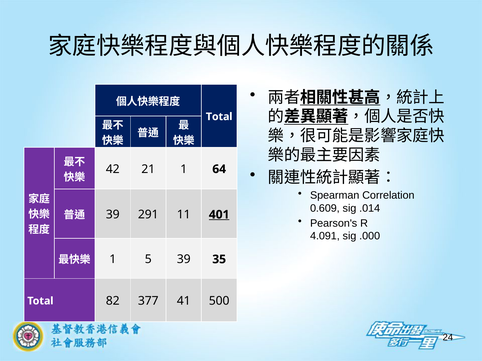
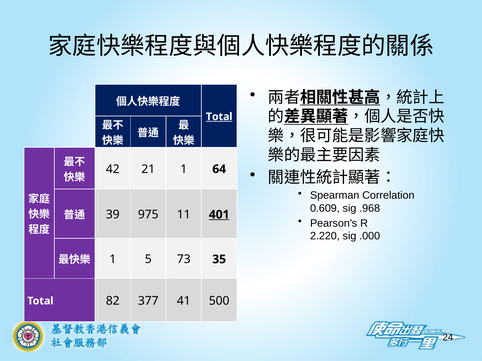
Total underline: none -> present (219, 117)
.014: .014 -> .968 (370, 209)
291: 291 -> 975 (148, 215)
4.091: 4.091 -> 2.220 (325, 236)
5 39: 39 -> 73 (184, 260)
